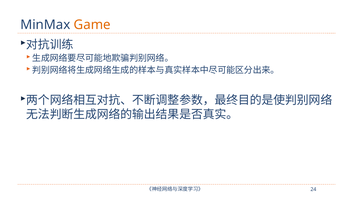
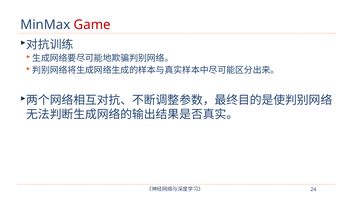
Game colour: orange -> red (92, 25)
